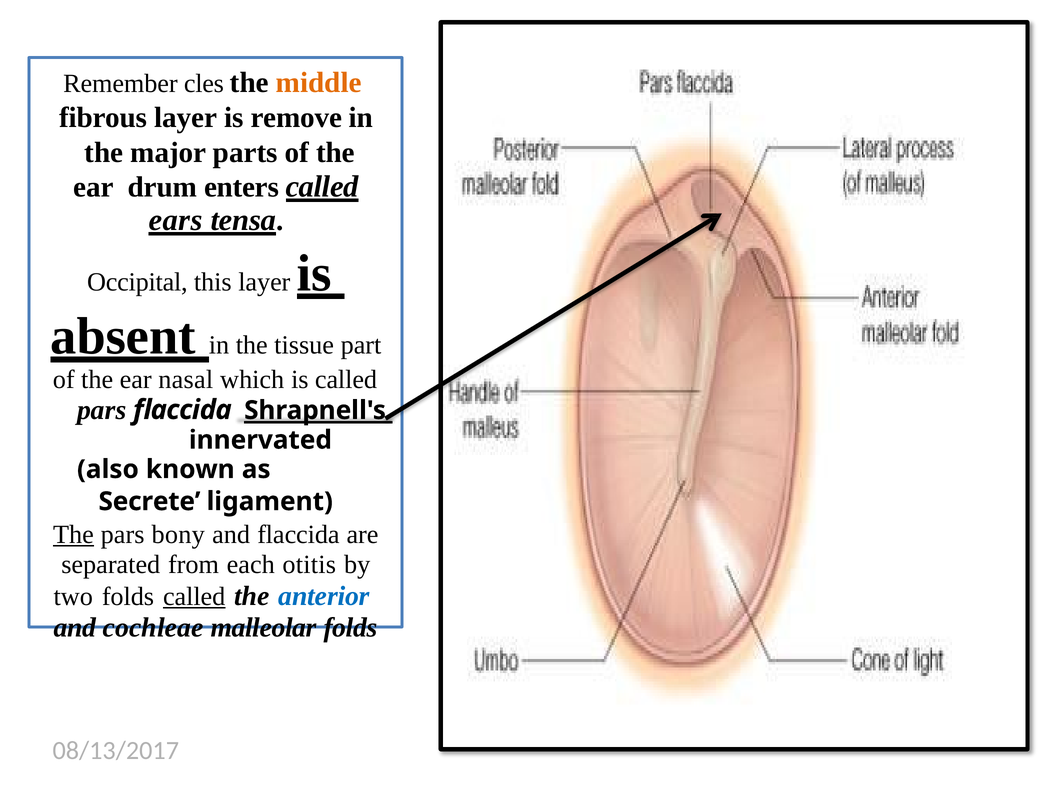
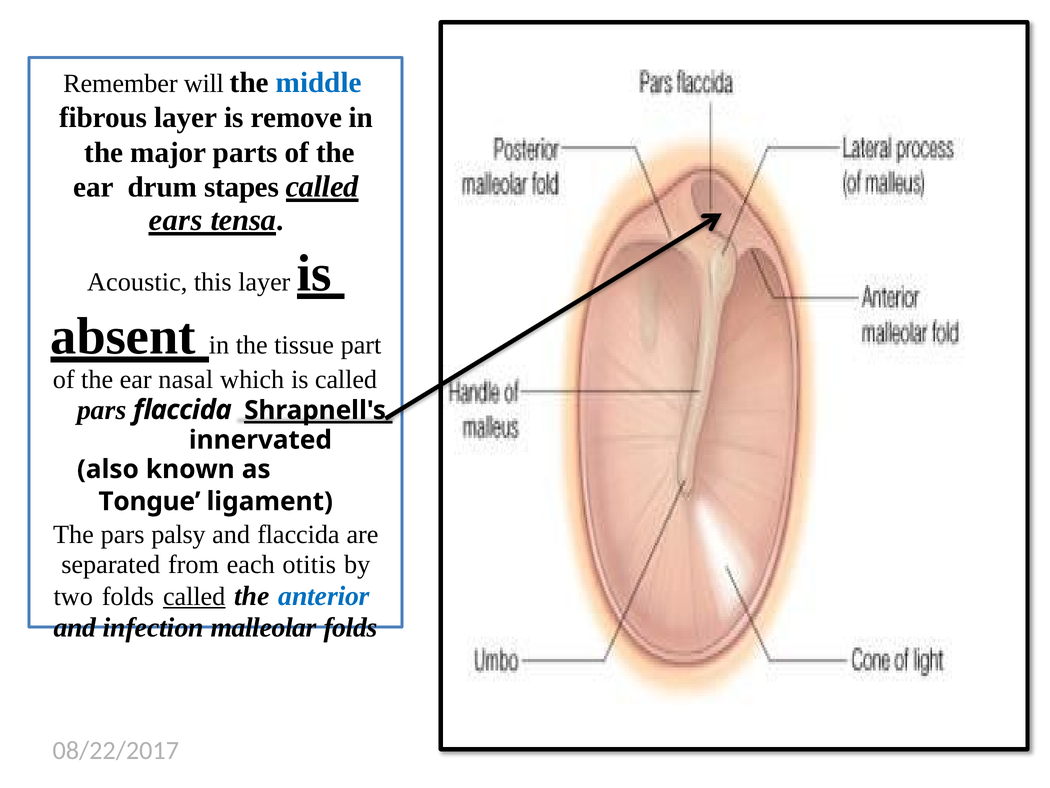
cles: cles -> will (204, 83)
middle colour: orange -> blue (319, 82)
enters: enters -> stapes (242, 187)
Occipital: Occipital -> Acoustic (137, 282)
Secrete: Secrete -> Tongue (149, 501)
The underline: present -> none (73, 534)
bony: bony -> palsy (178, 534)
cochleae: cochleae -> infection (153, 627)
08/13/2017: 08/13/2017 -> 08/22/2017 (116, 750)
